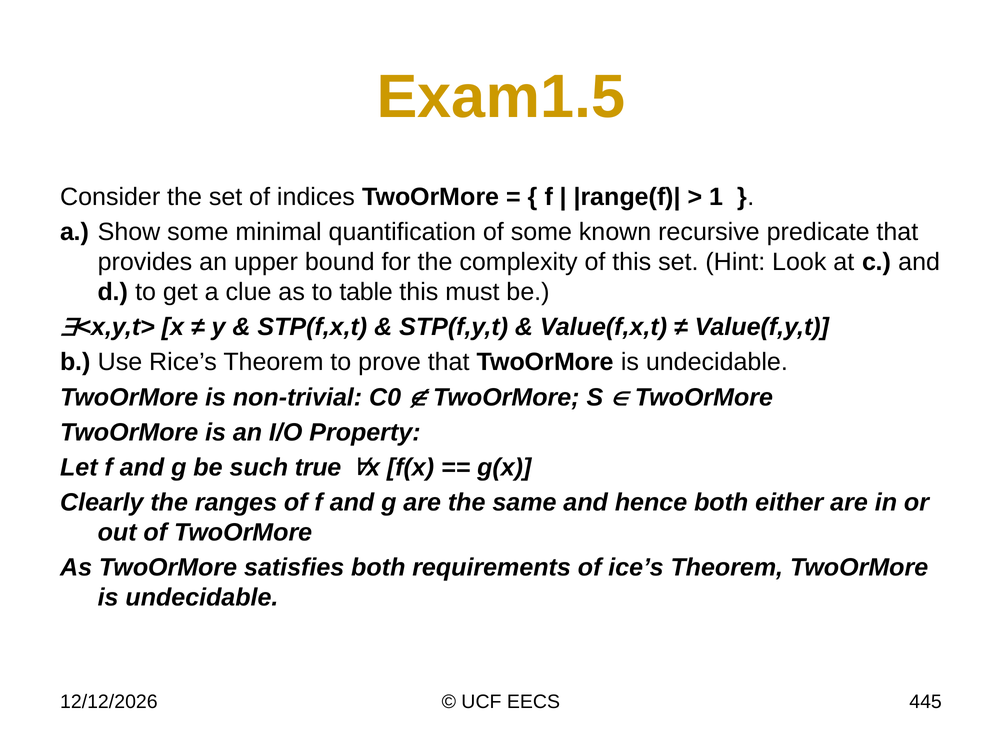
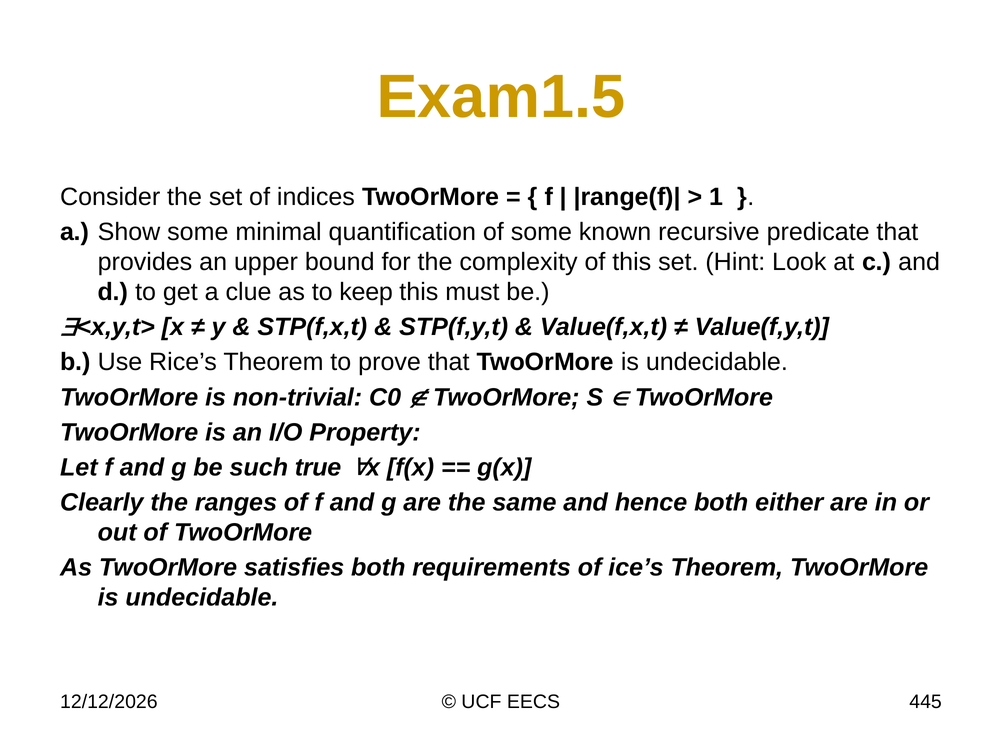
table: table -> keep (366, 292)
